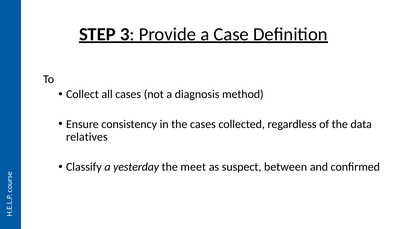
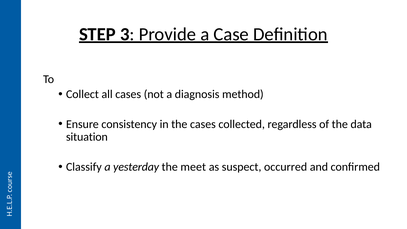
relatives: relatives -> situation (87, 137)
between: between -> occurred (286, 167)
